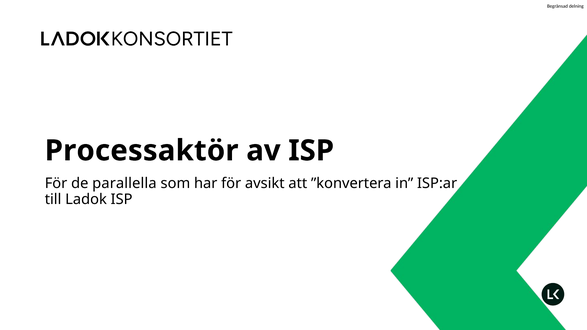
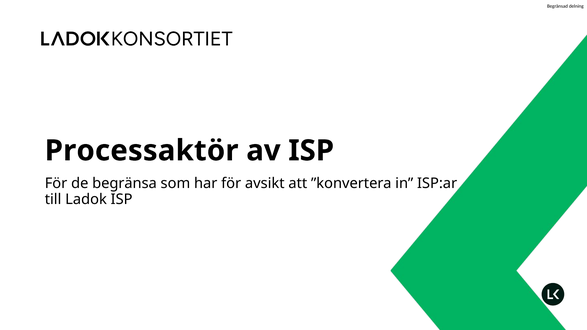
parallella: parallella -> begränsa (125, 183)
